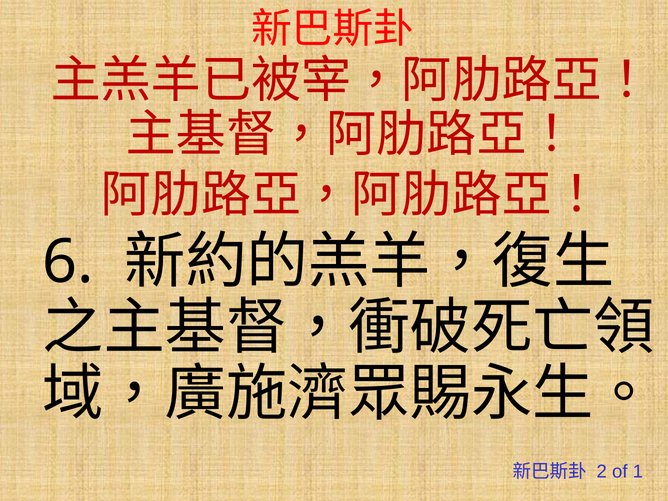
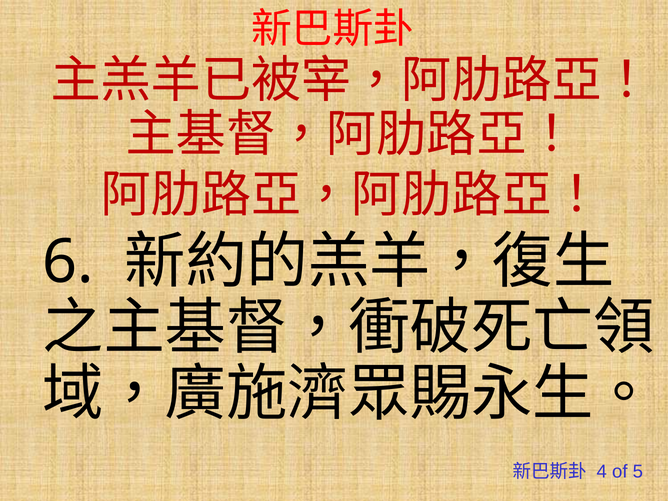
2: 2 -> 4 (602, 471)
1: 1 -> 5 (638, 471)
